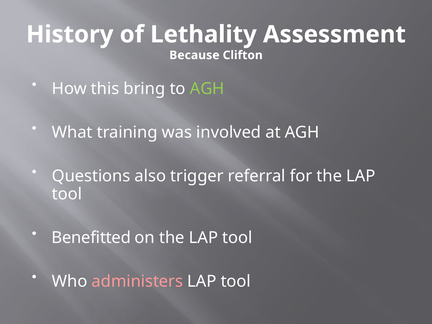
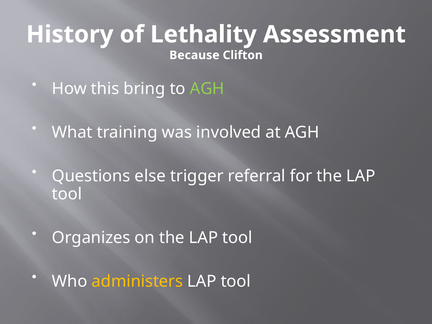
also: also -> else (150, 176)
Benefitted: Benefitted -> Organizes (91, 238)
administers colour: pink -> yellow (137, 281)
